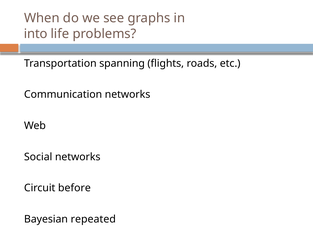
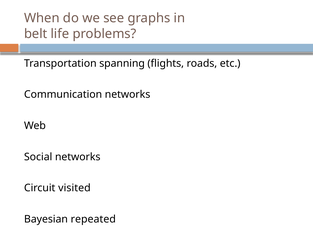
into: into -> belt (36, 34)
before: before -> visited (74, 188)
